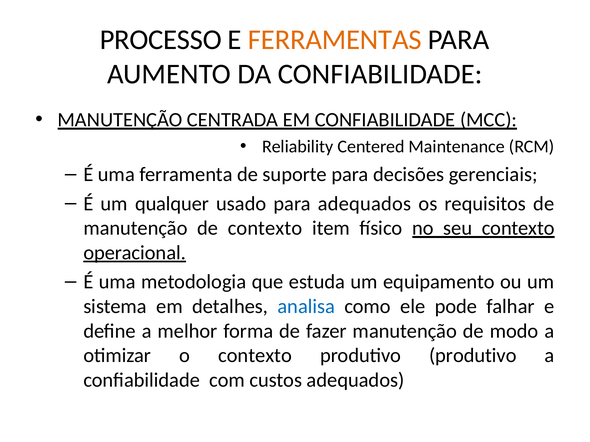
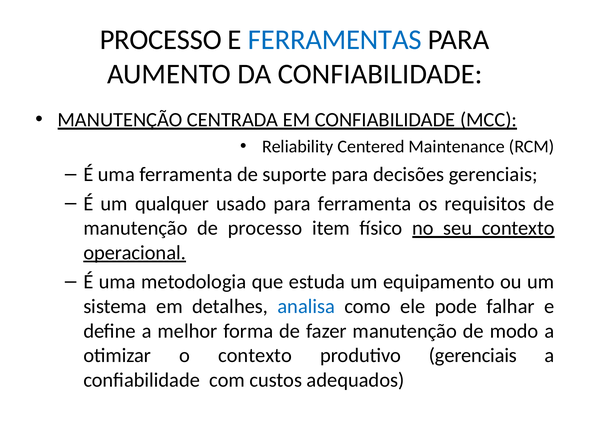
FERRAMENTAS colour: orange -> blue (335, 40)
para adequados: adequados -> ferramenta (365, 204)
de contexto: contexto -> processo (265, 228)
produtivo produtivo: produtivo -> gerenciais (473, 356)
